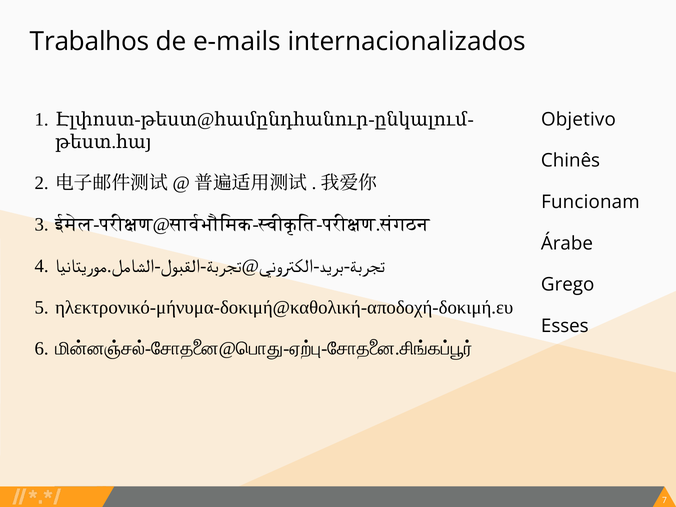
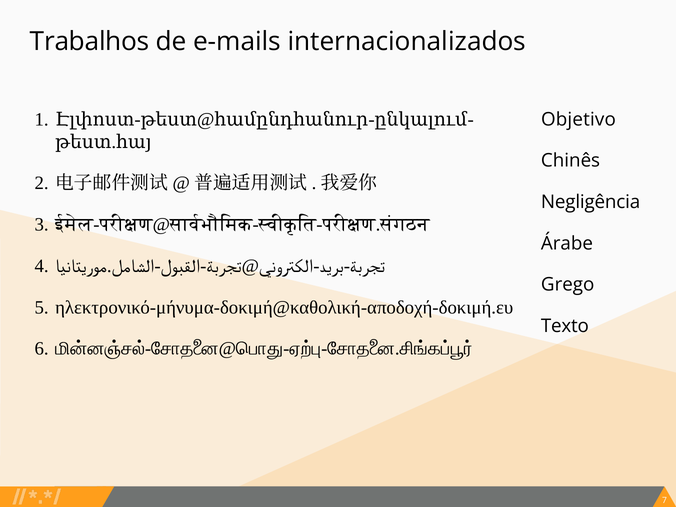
Funcionam: Funcionam -> Negligência (591, 202)
Esses: Esses -> Texto (565, 326)
